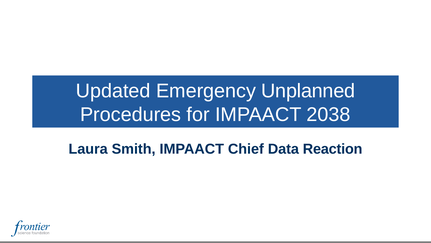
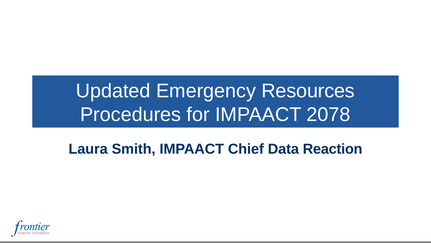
Unplanned: Unplanned -> Resources (308, 91)
2038: 2038 -> 2078 (329, 115)
